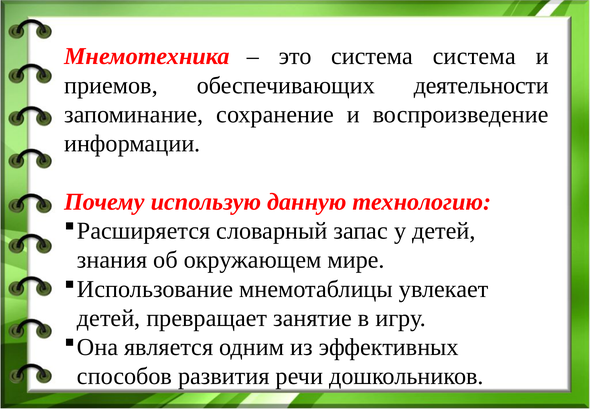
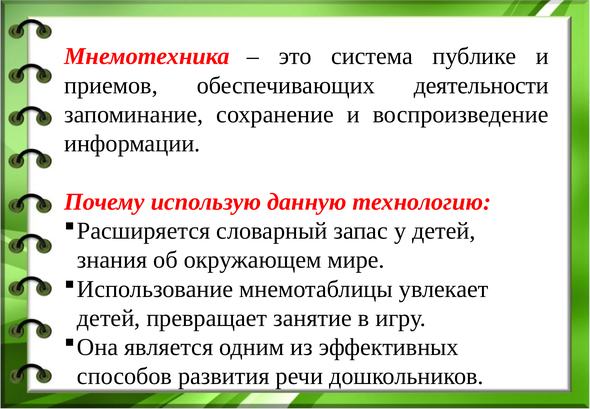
система система: система -> публике (474, 56)
